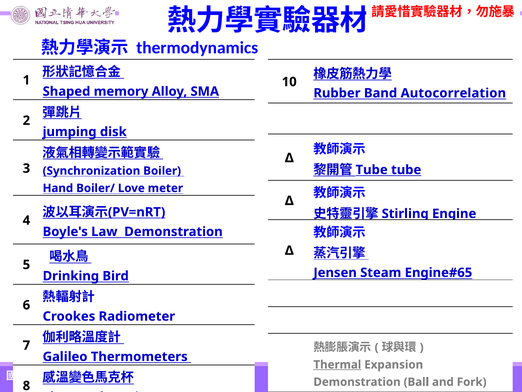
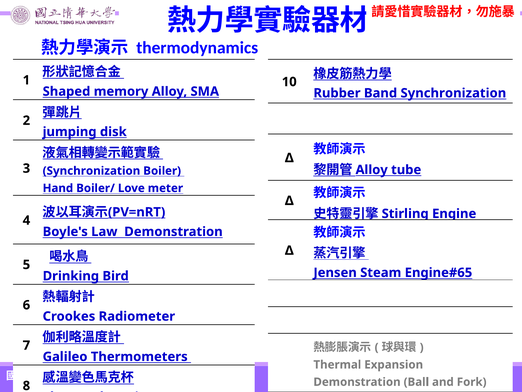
Band Autocorrelation: Autocorrelation -> Synchronization (453, 93)
Tube: Tube -> Alloy (372, 170)
Thermal underline: present -> none (337, 364)
